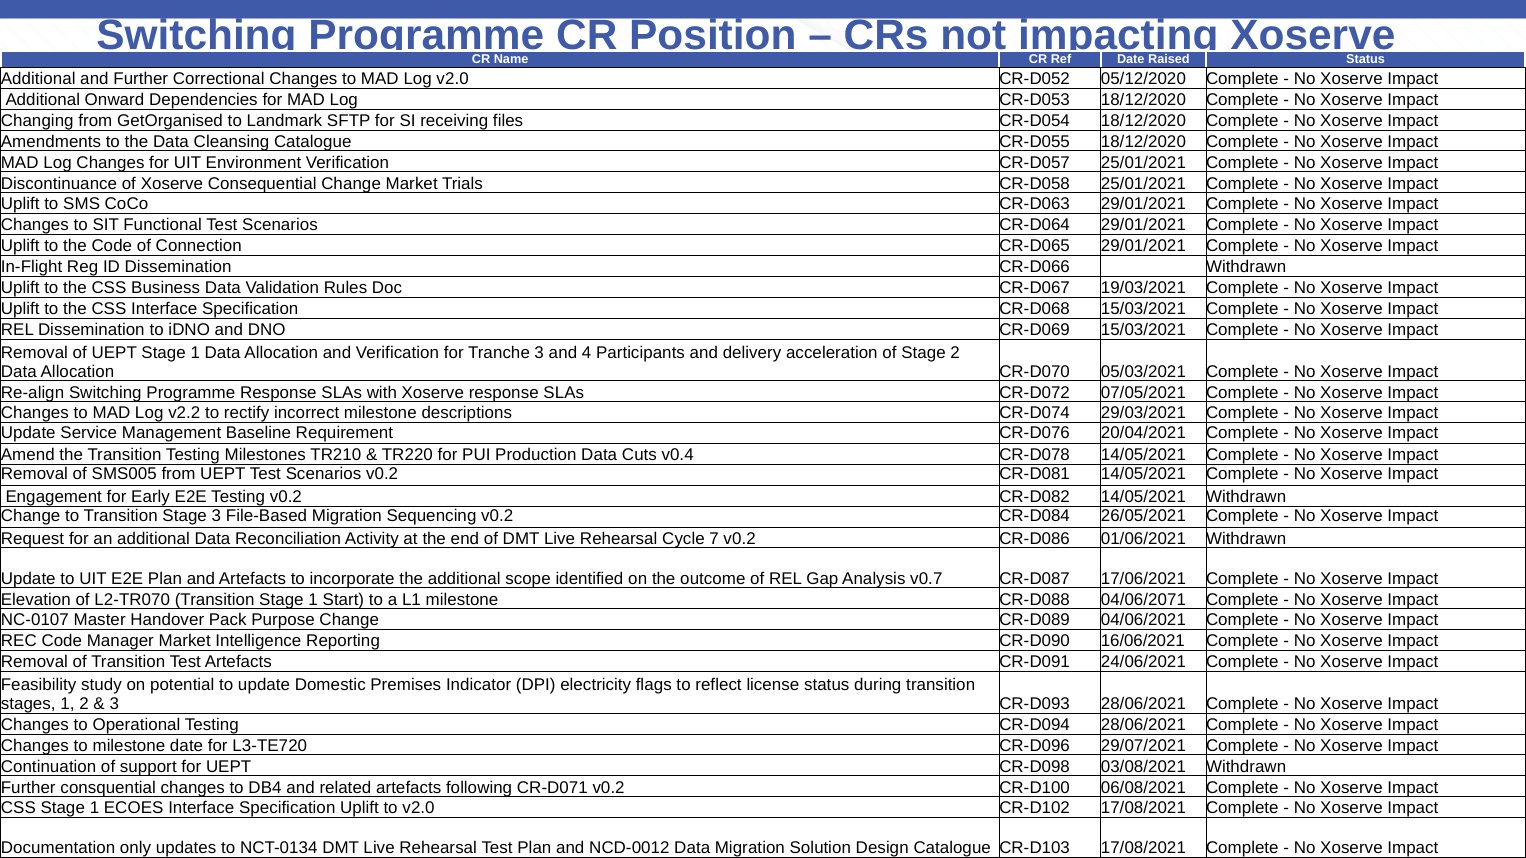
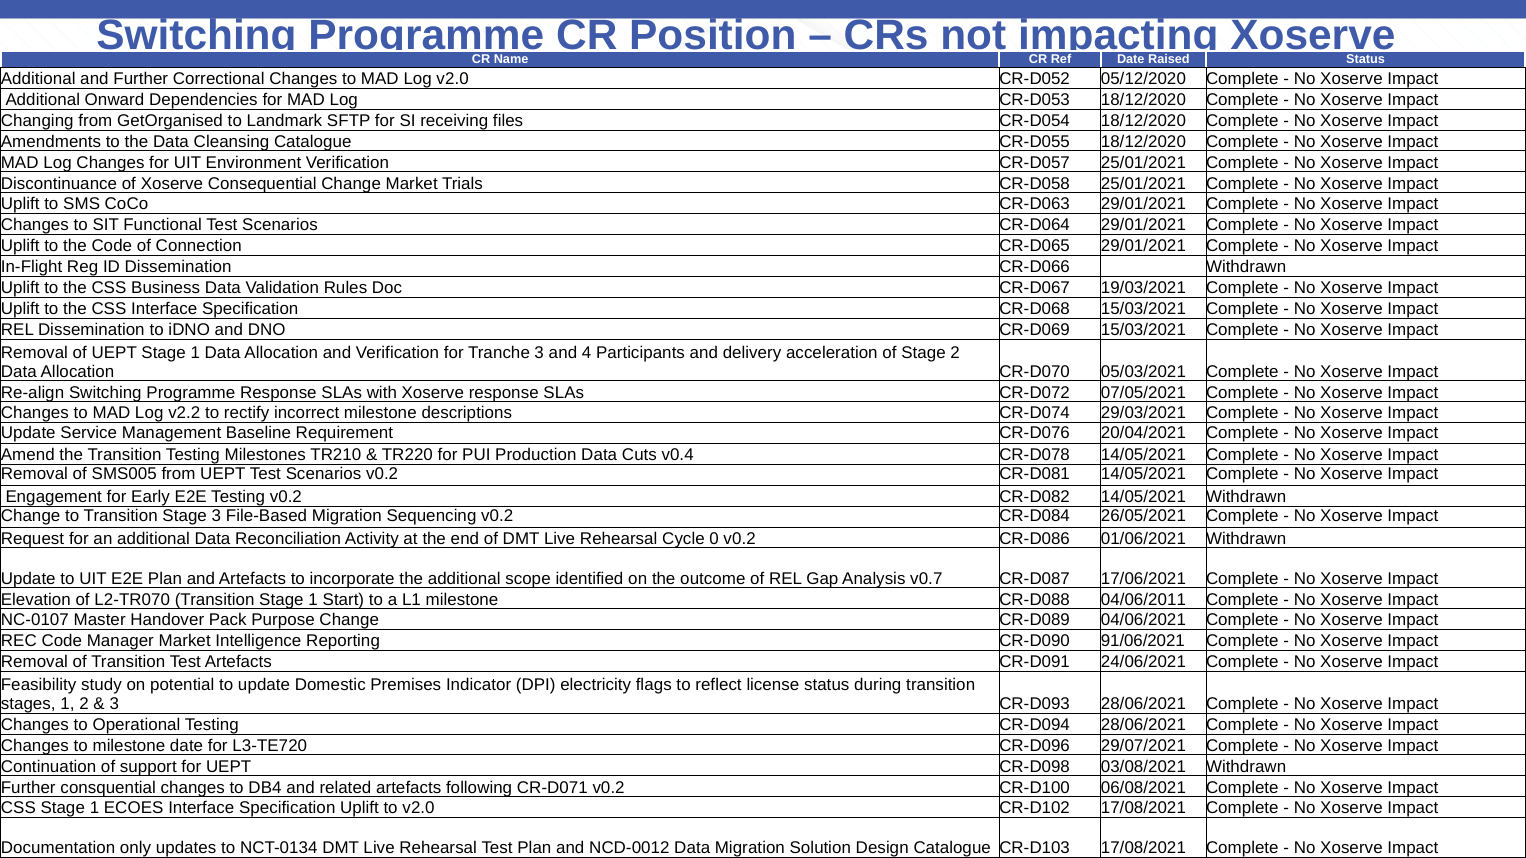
7: 7 -> 0 (714, 539)
04/06/2071: 04/06/2071 -> 04/06/2011 (1143, 600)
16/06/2021: 16/06/2021 -> 91/06/2021 (1143, 642)
